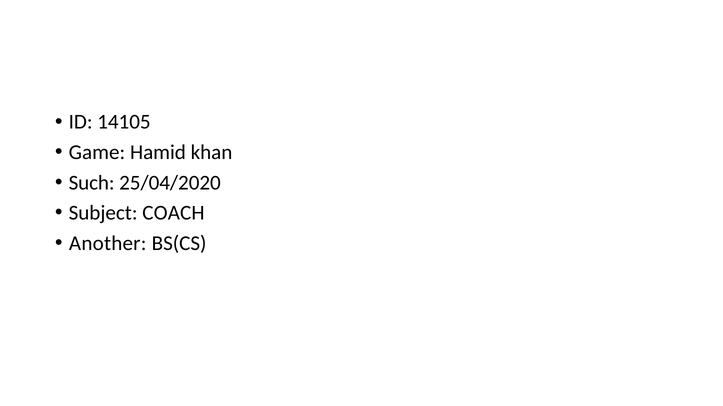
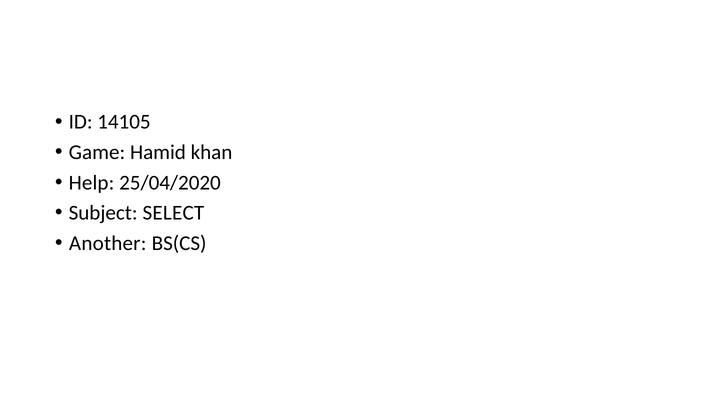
Such: Such -> Help (92, 183)
COACH: COACH -> SELECT (173, 213)
